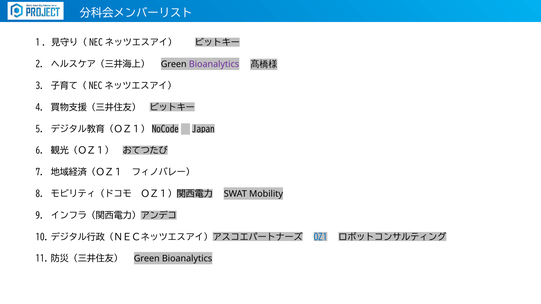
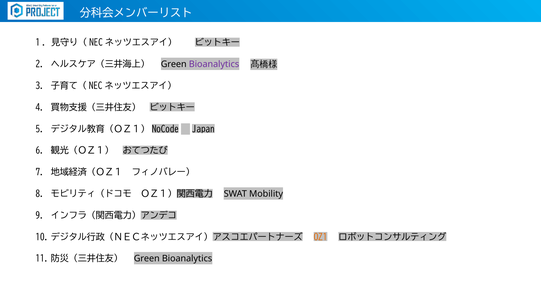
OZ1 colour: blue -> orange (321, 237)
